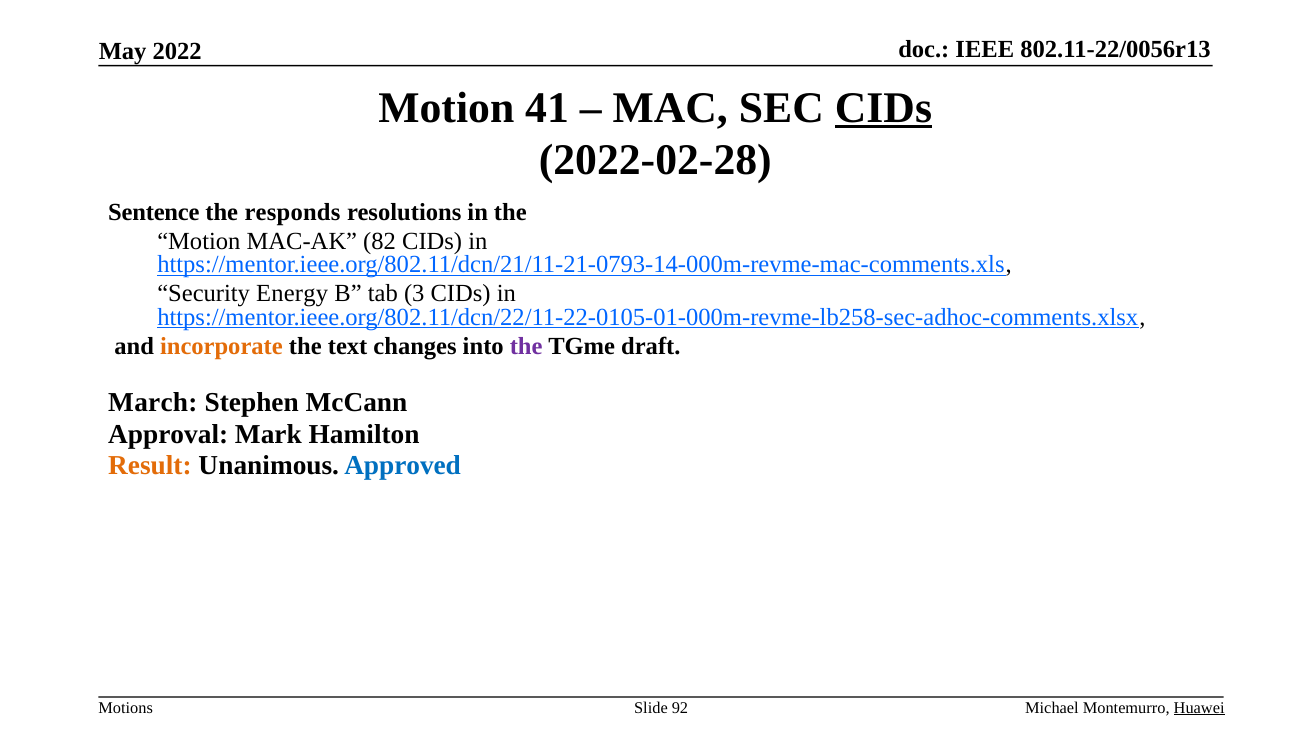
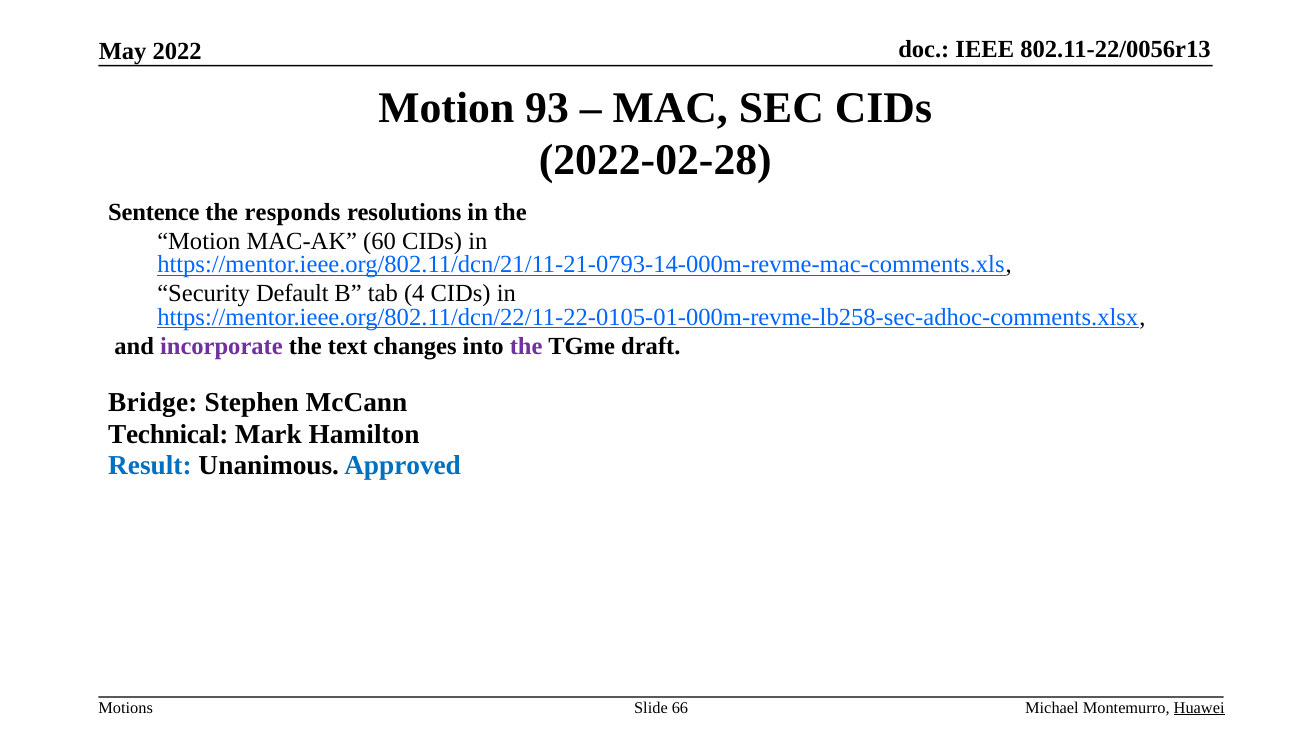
41: 41 -> 93 (547, 108)
CIDs underline: present -> none (883, 108)
82: 82 -> 60 (380, 241)
Energy: Energy -> Default (292, 293)
3: 3 -> 4 (414, 293)
incorporate colour: orange -> purple (221, 346)
March: March -> Bridge (153, 402)
Approval: Approval -> Technical (168, 434)
Result colour: orange -> blue (150, 466)
92: 92 -> 66 (680, 707)
